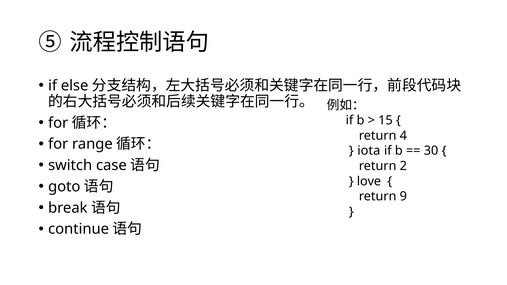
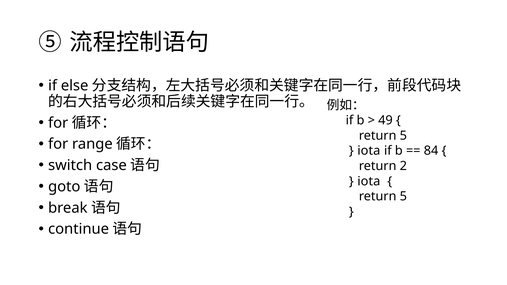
15: 15 -> 49 (385, 120)
4: 4 -> 5 (403, 136)
30: 30 -> 84 (431, 151)
love: love -> iota (369, 181)
9: 9 -> 5 (403, 196)
